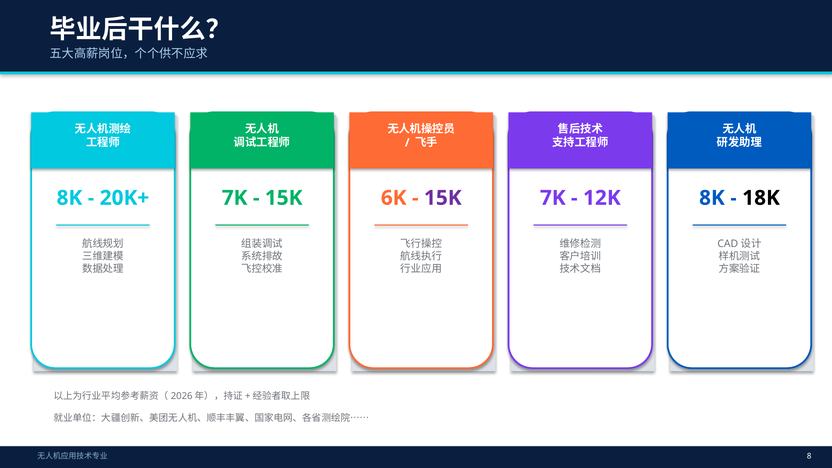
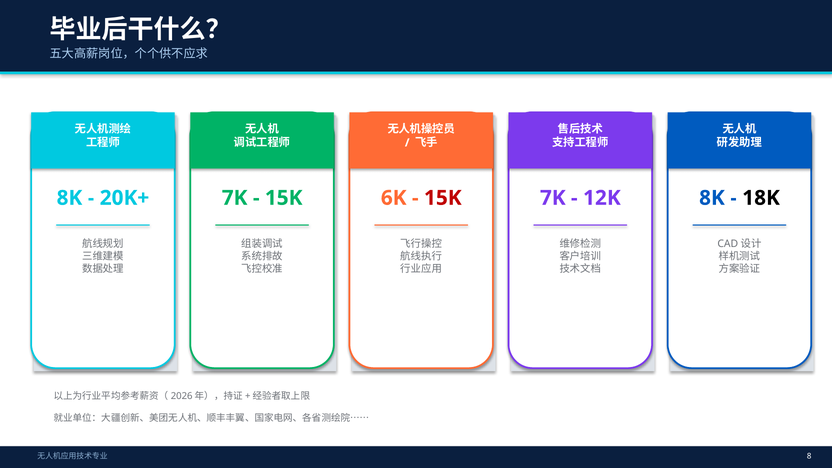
15K colour: purple -> red (443, 198)
